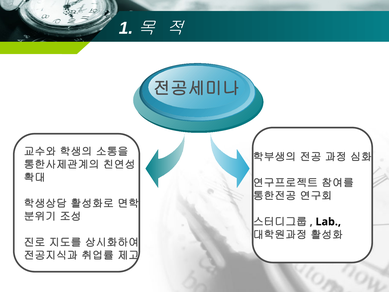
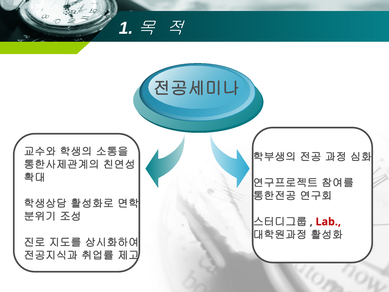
Lab colour: black -> red (328, 222)
